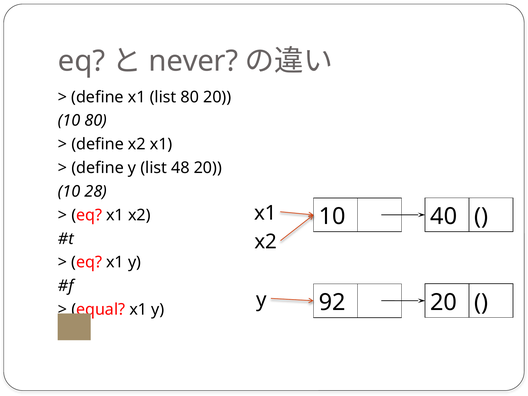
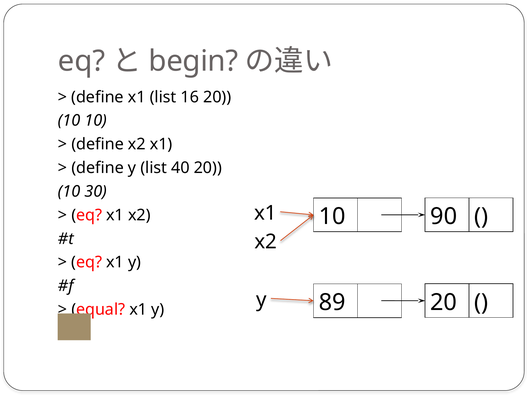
never: never -> begin (193, 61)
list 80: 80 -> 16 (190, 97)
10 80: 80 -> 10 (96, 121)
48: 48 -> 40 (180, 168)
28: 28 -> 30 (96, 191)
40: 40 -> 90 (444, 216)
92: 92 -> 89 (332, 302)
